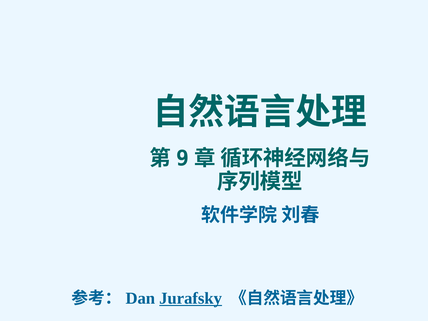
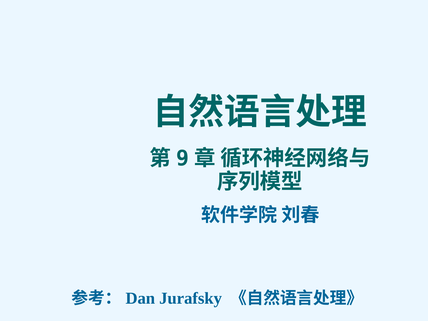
Jurafsky underline: present -> none (191, 298)
